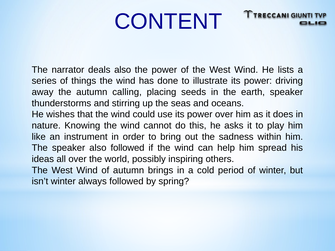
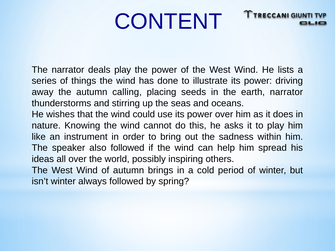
deals also: also -> play (123, 70)
earth speaker: speaker -> narrator (286, 92)
